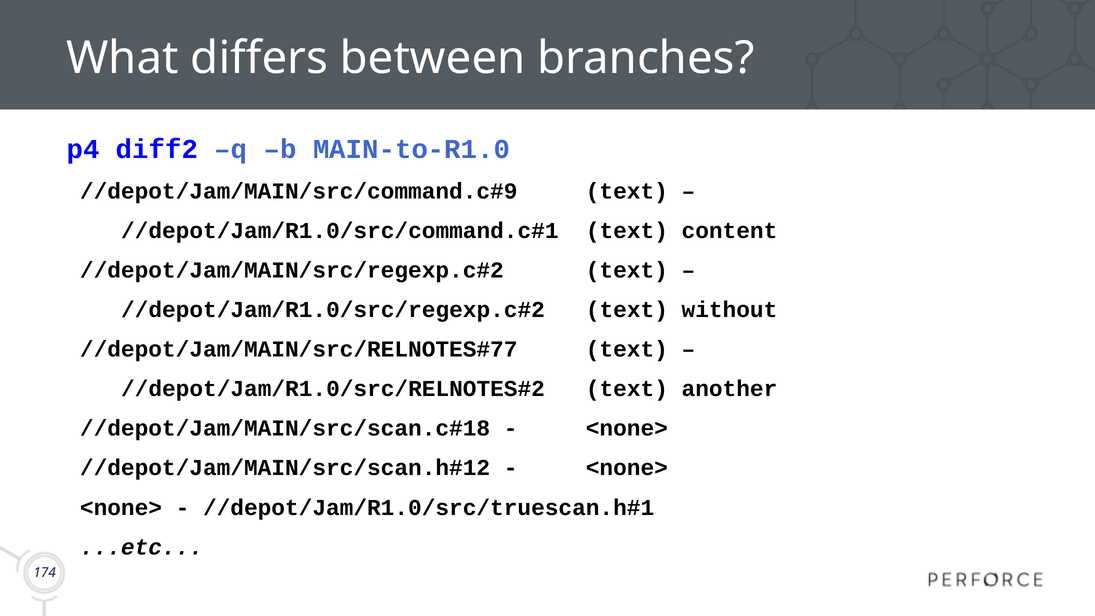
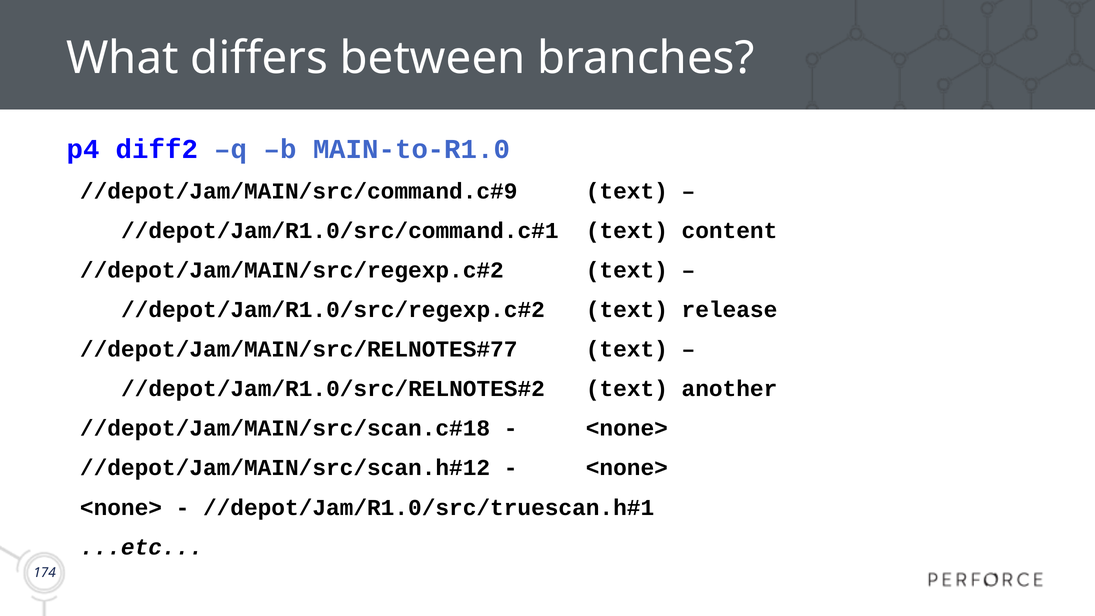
without: without -> release (729, 310)
